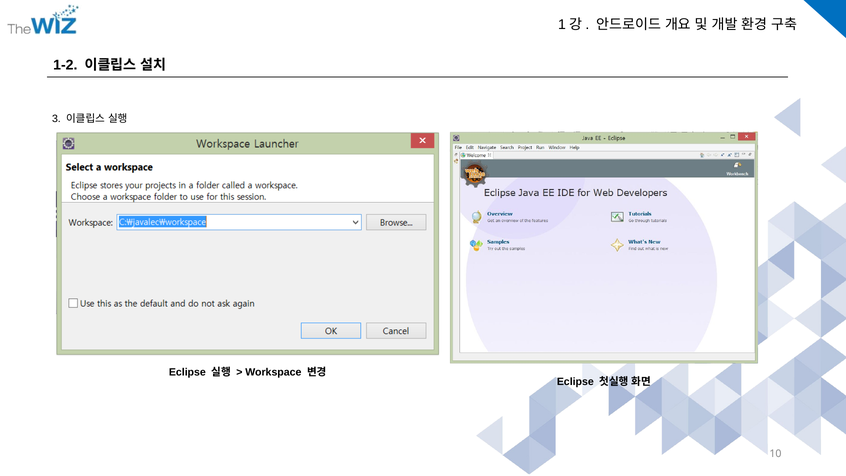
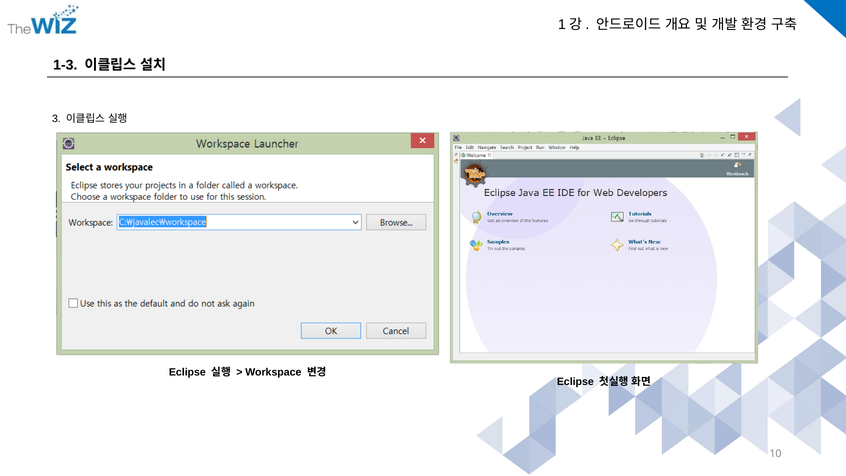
1-2: 1-2 -> 1-3 (65, 65)
